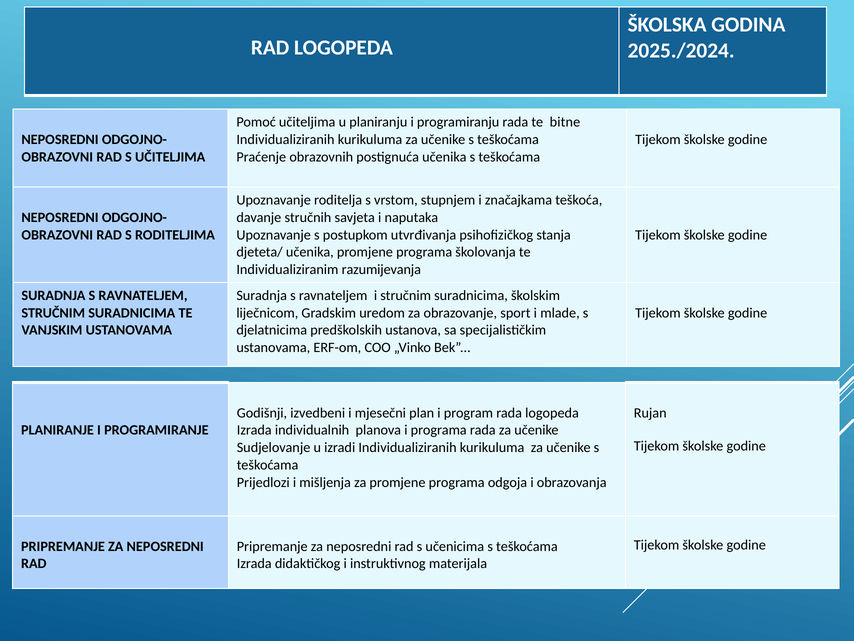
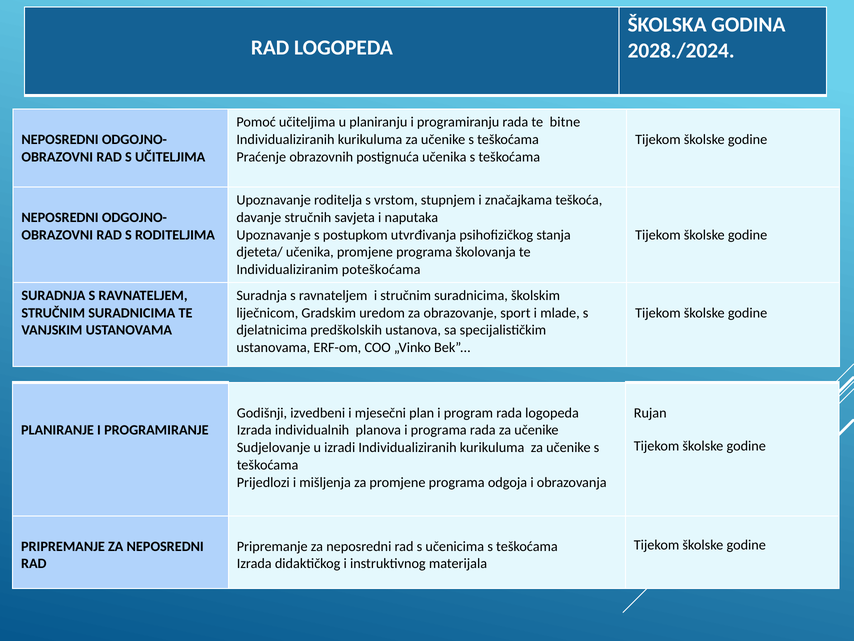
2025./2024: 2025./2024 -> 2028./2024 (681, 51)
razumijevanja: razumijevanja -> poteškoćama (381, 269)
